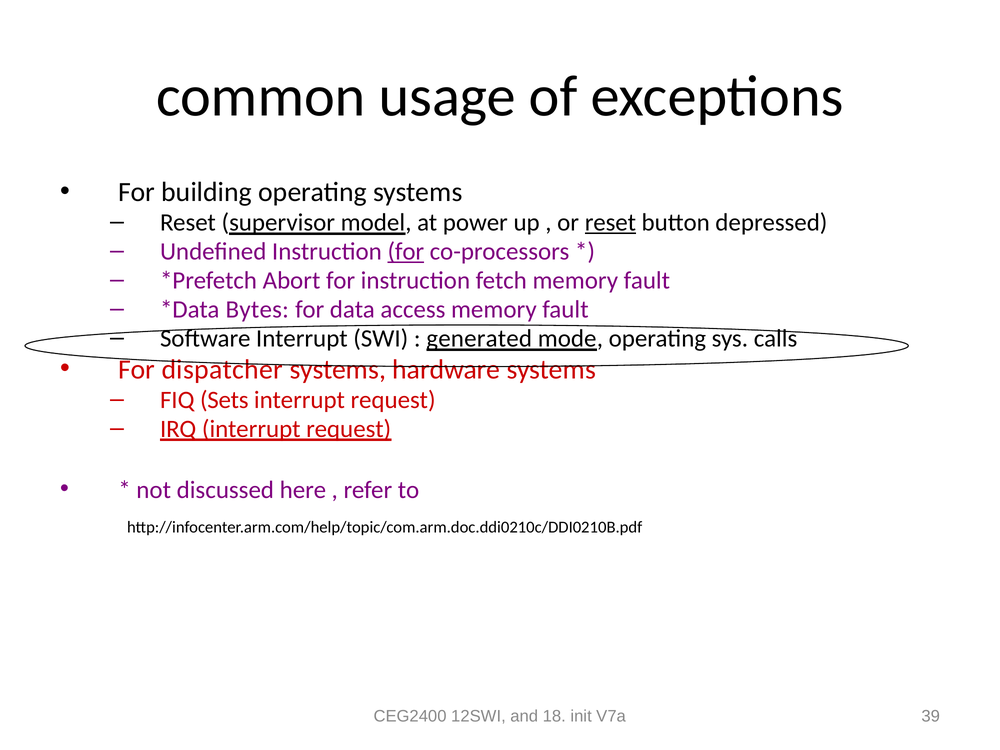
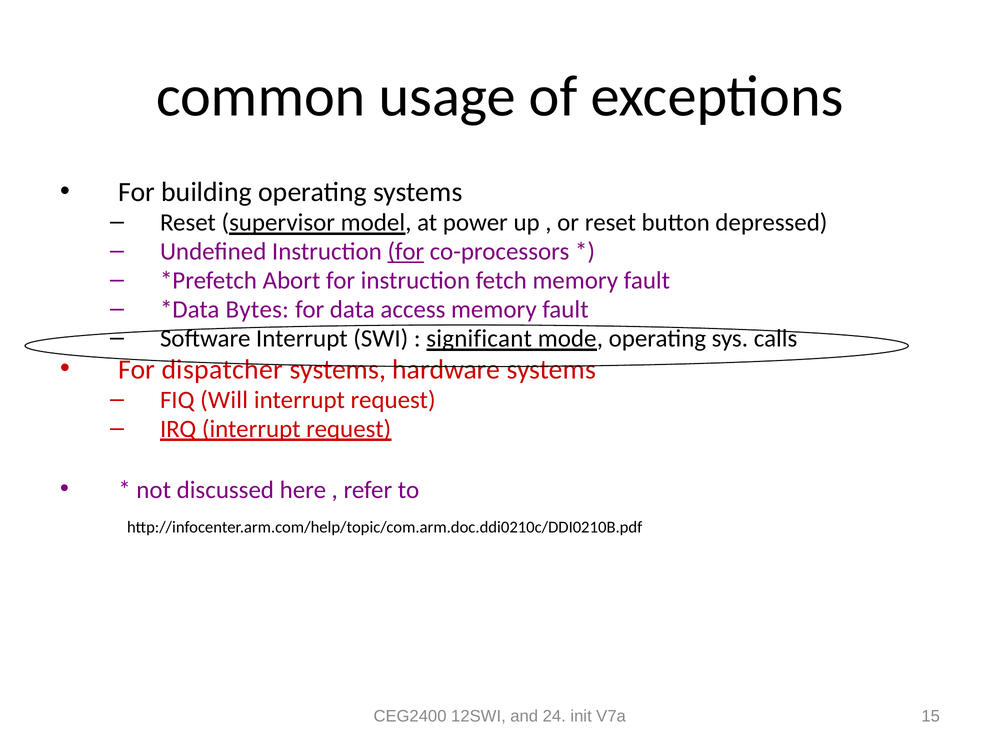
reset underline: present -> none (610, 223)
generated: generated -> significant (479, 339)
Sets: Sets -> Will (224, 400)
18: 18 -> 24 (554, 716)
39: 39 -> 15 (931, 716)
